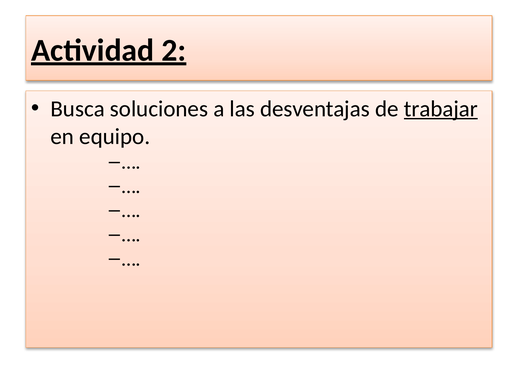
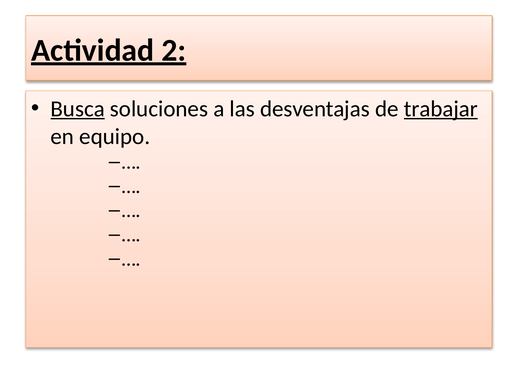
Busca underline: none -> present (78, 109)
